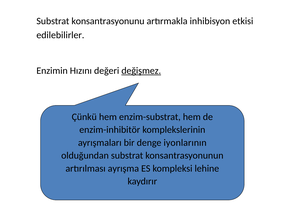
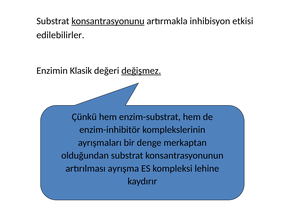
konsantrasyonunu underline: none -> present (108, 21)
Hızını: Hızını -> Klasik (81, 71)
iyonlarının: iyonlarının -> merkaptan (185, 143)
